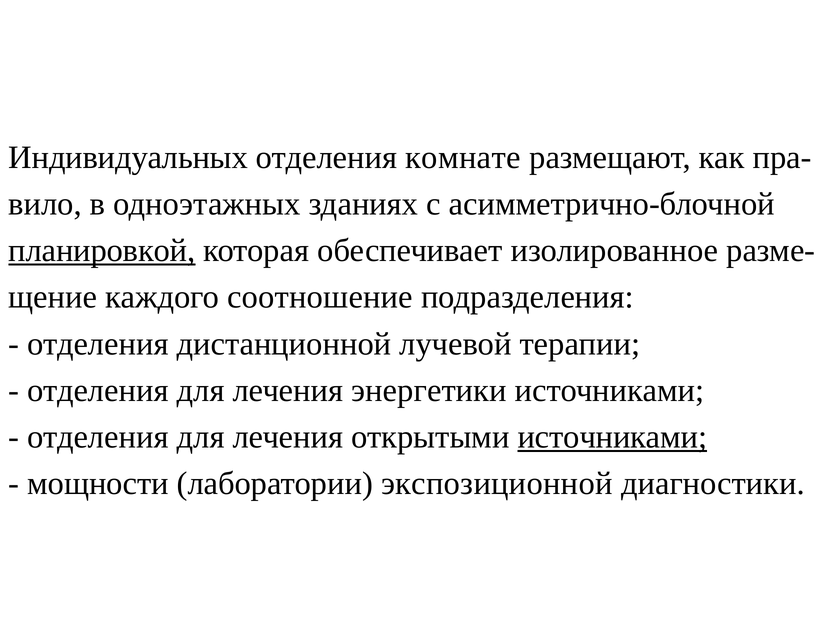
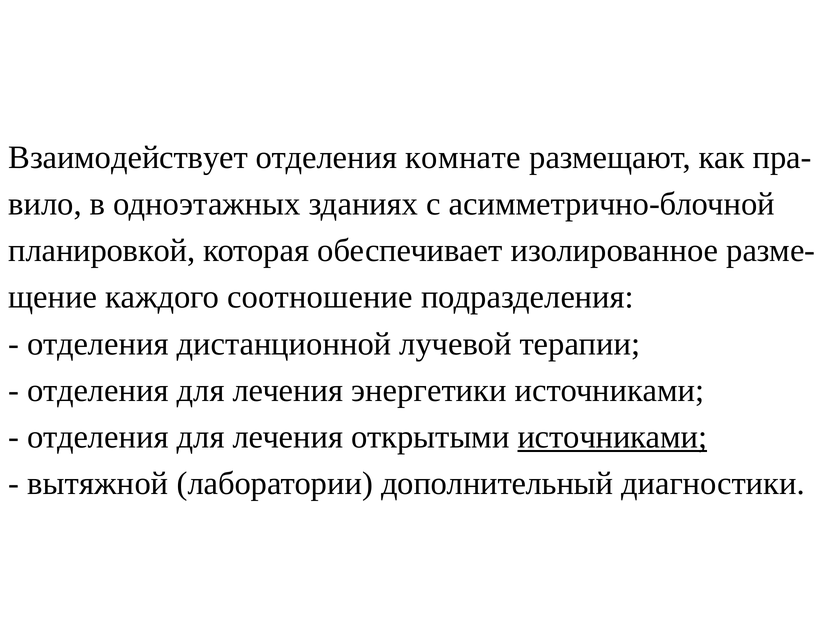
Индивидуальных: Индивидуальных -> Взаимодействует (128, 157)
планировкой underline: present -> none (102, 251)
мощности: мощности -> вытяжной (98, 484)
экспозиционной: экспозиционной -> дополнительный (497, 484)
